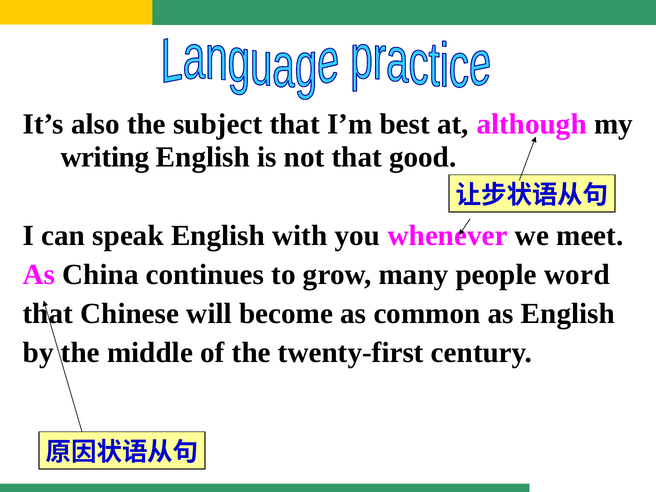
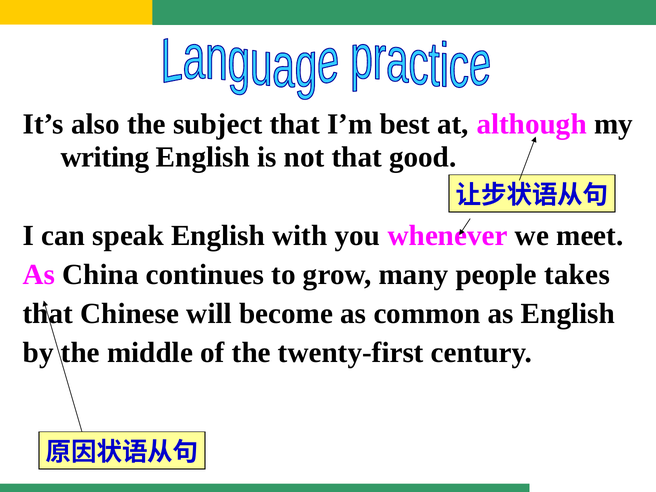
word: word -> takes (577, 275)
